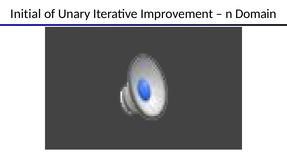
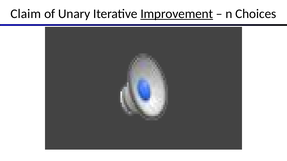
Initial: Initial -> Claim (26, 14)
Improvement underline: none -> present (177, 14)
Domain: Domain -> Choices (256, 14)
